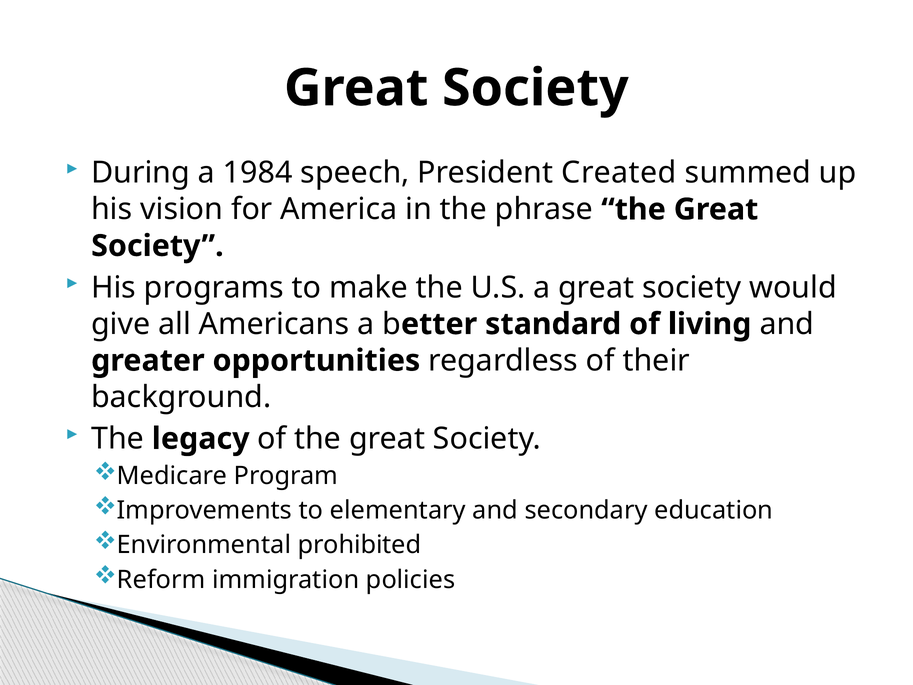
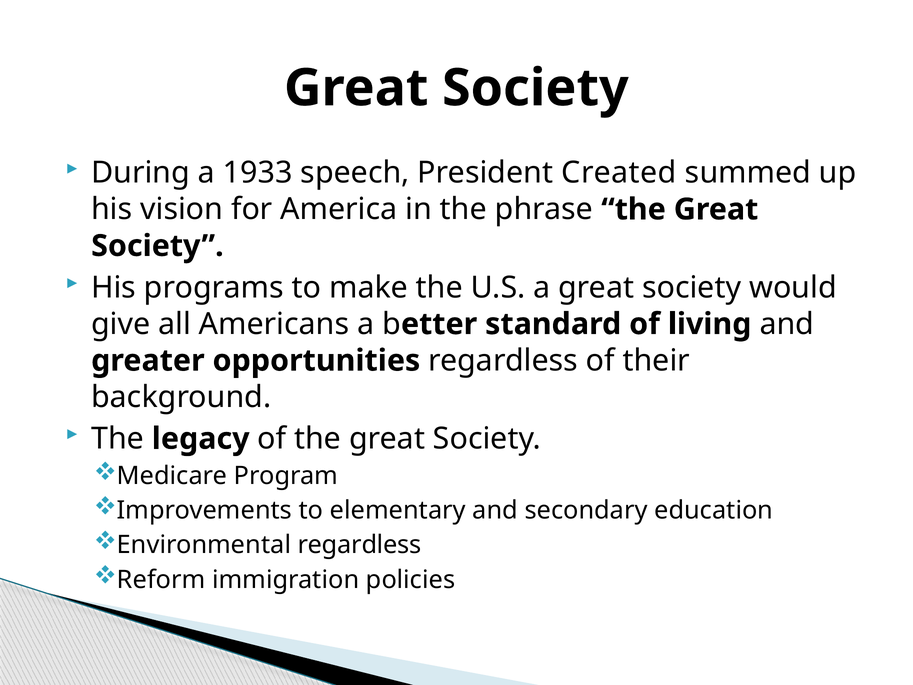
1984: 1984 -> 1933 (258, 173)
Environmental prohibited: prohibited -> regardless (359, 545)
